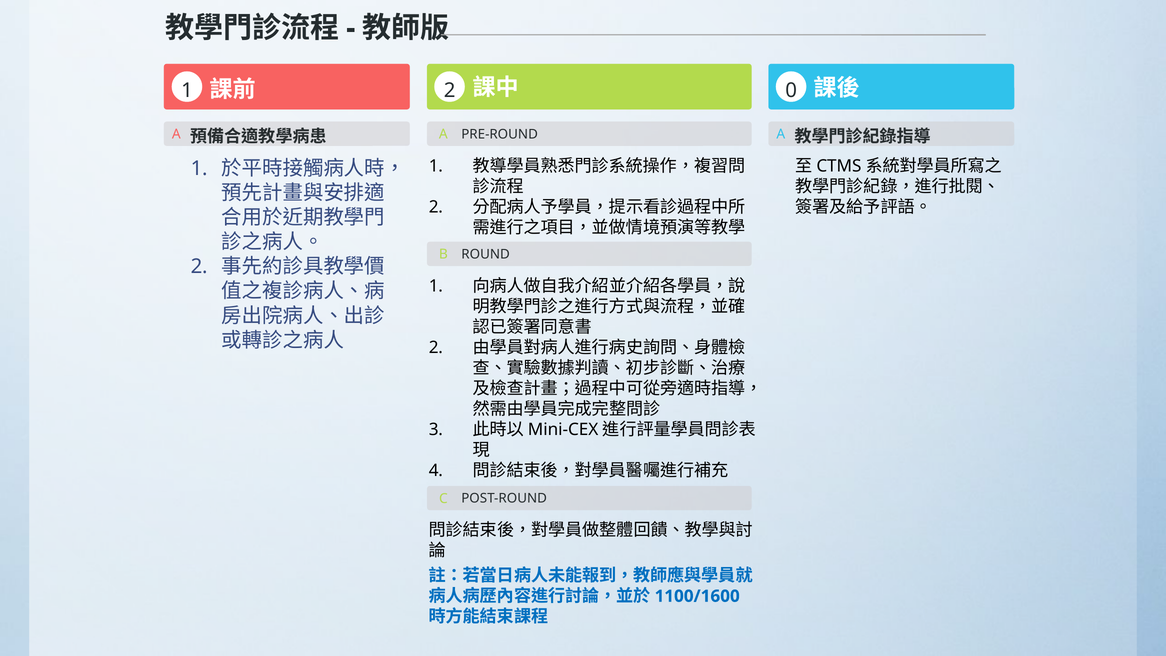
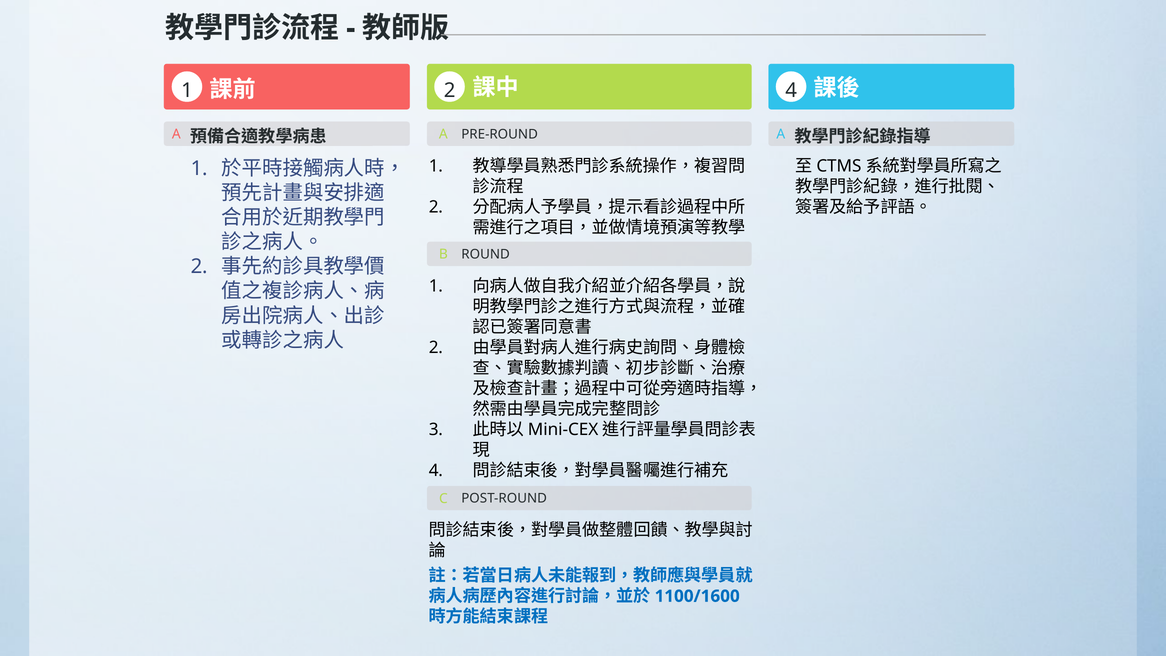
1 0: 0 -> 4 (791, 90)
